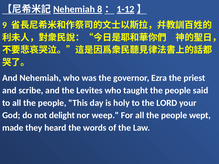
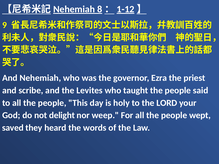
made: made -> saved (13, 128)
